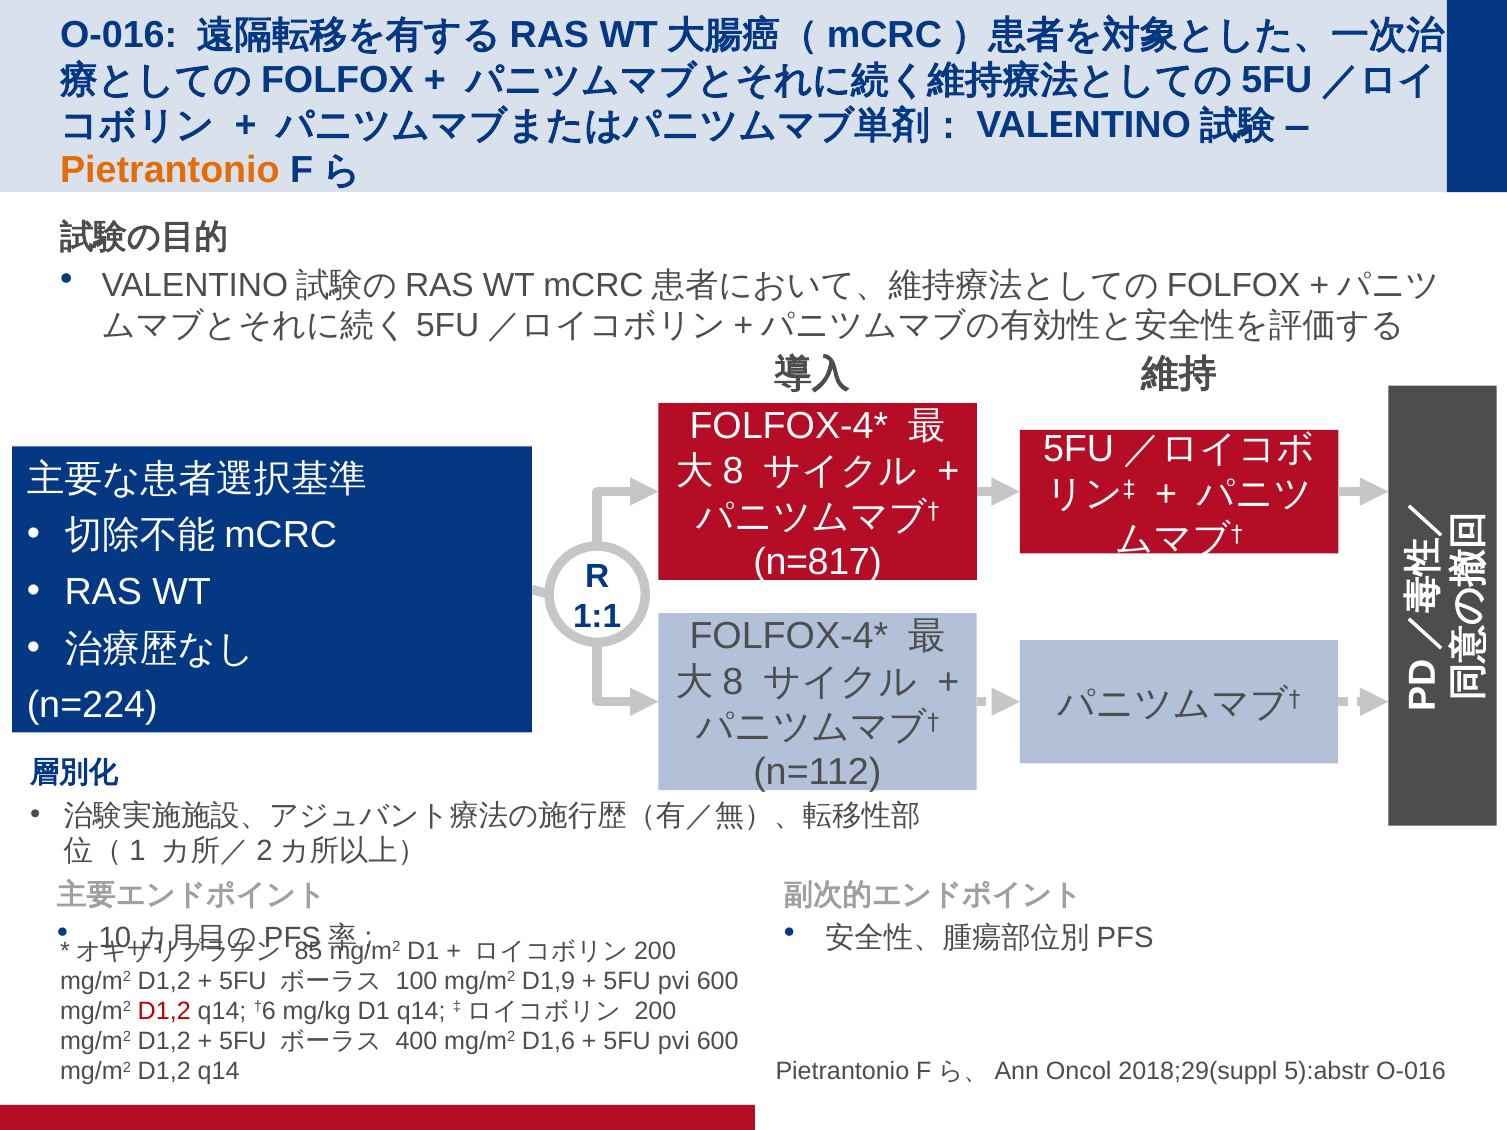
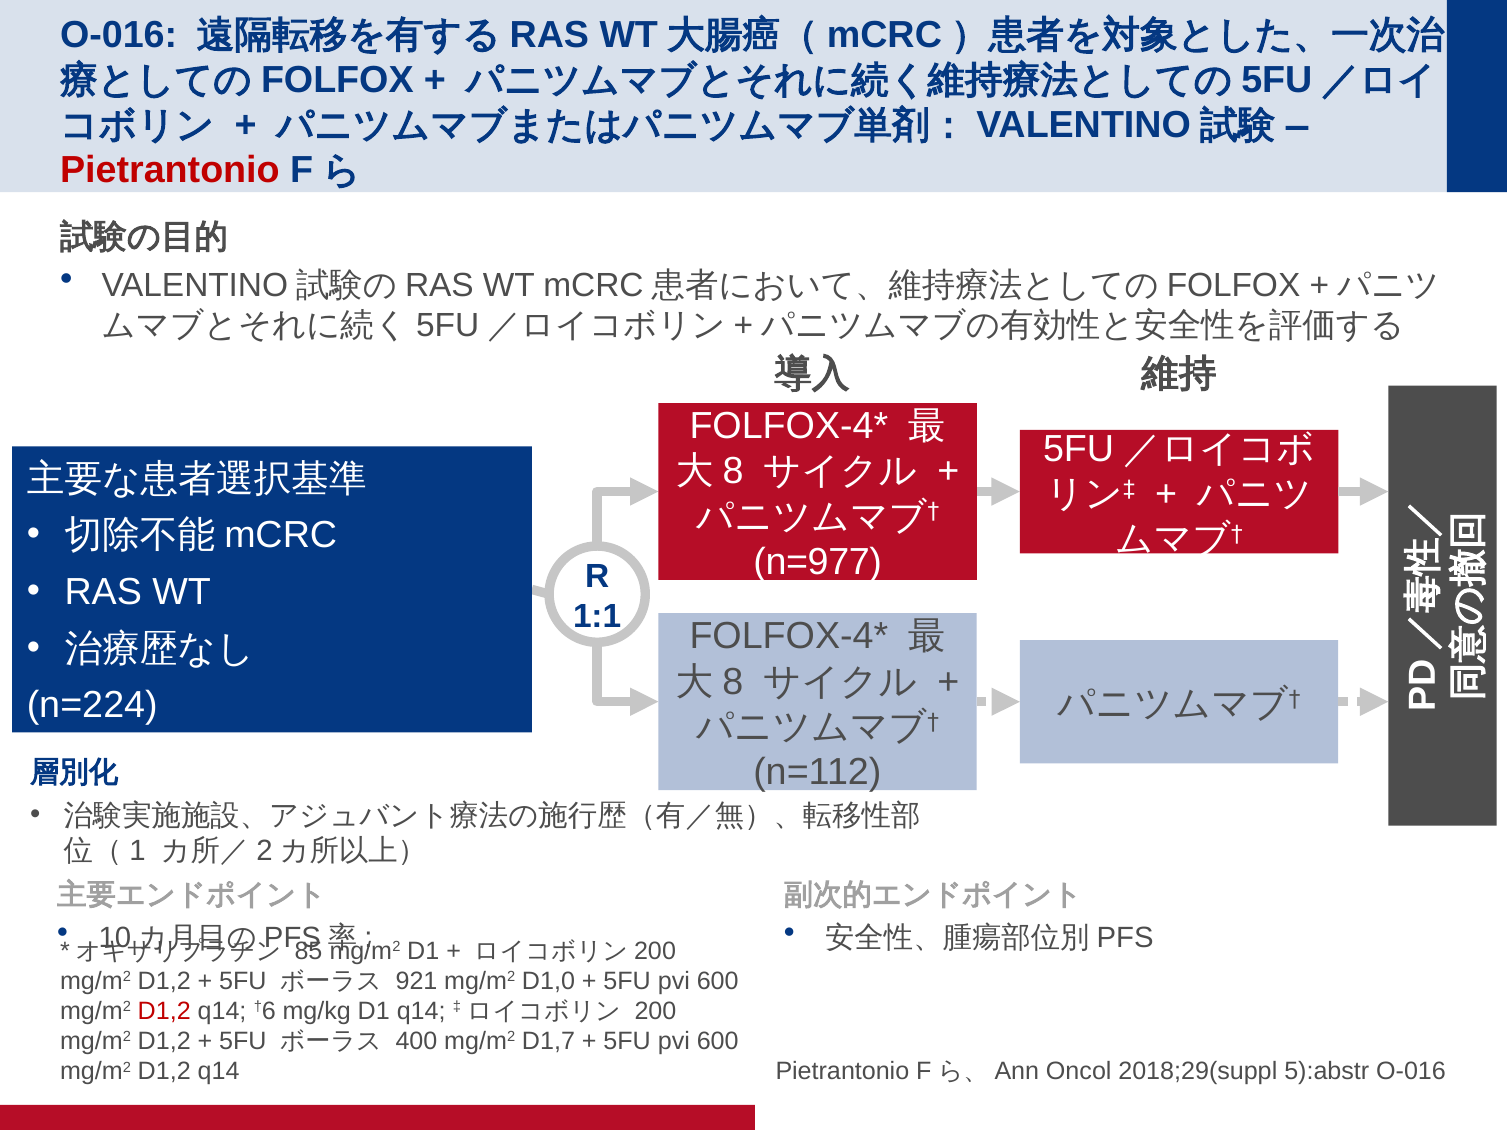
Pietrantonio colour: orange -> red (170, 170)
n=817: n=817 -> n=977 (818, 562)
100: 100 -> 921 (417, 981)
D1,9: D1,9 -> D1,0 (548, 981)
D1,6: D1,6 -> D1,7 (548, 1041)
